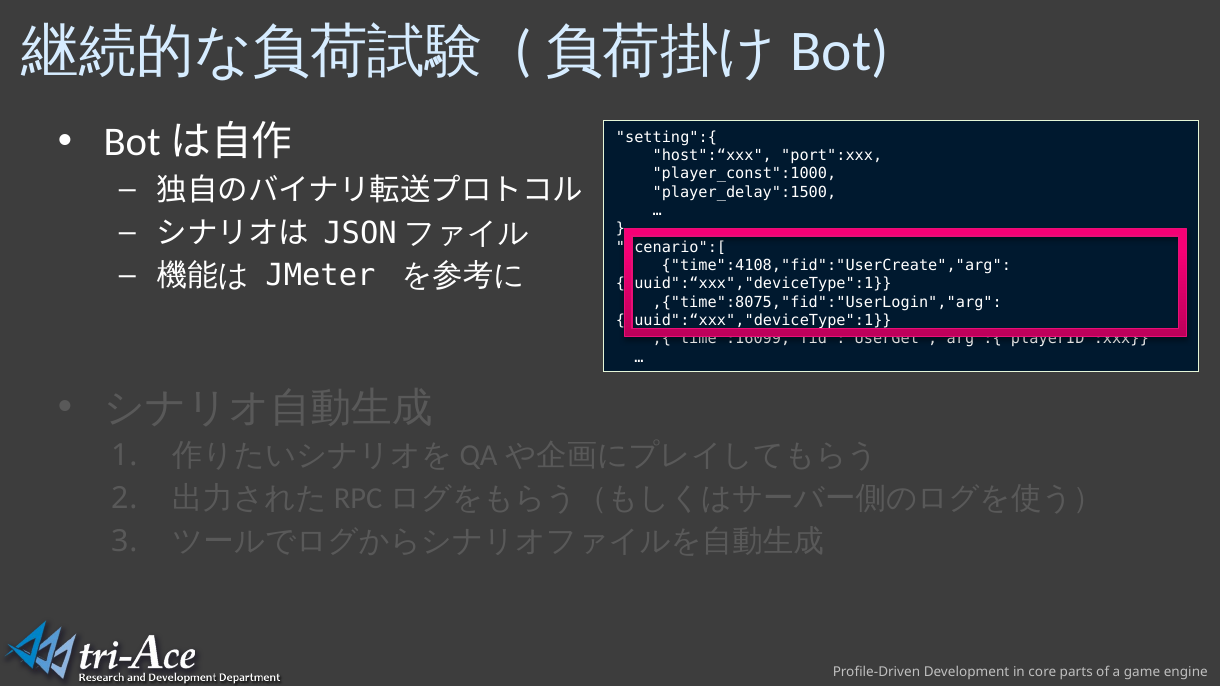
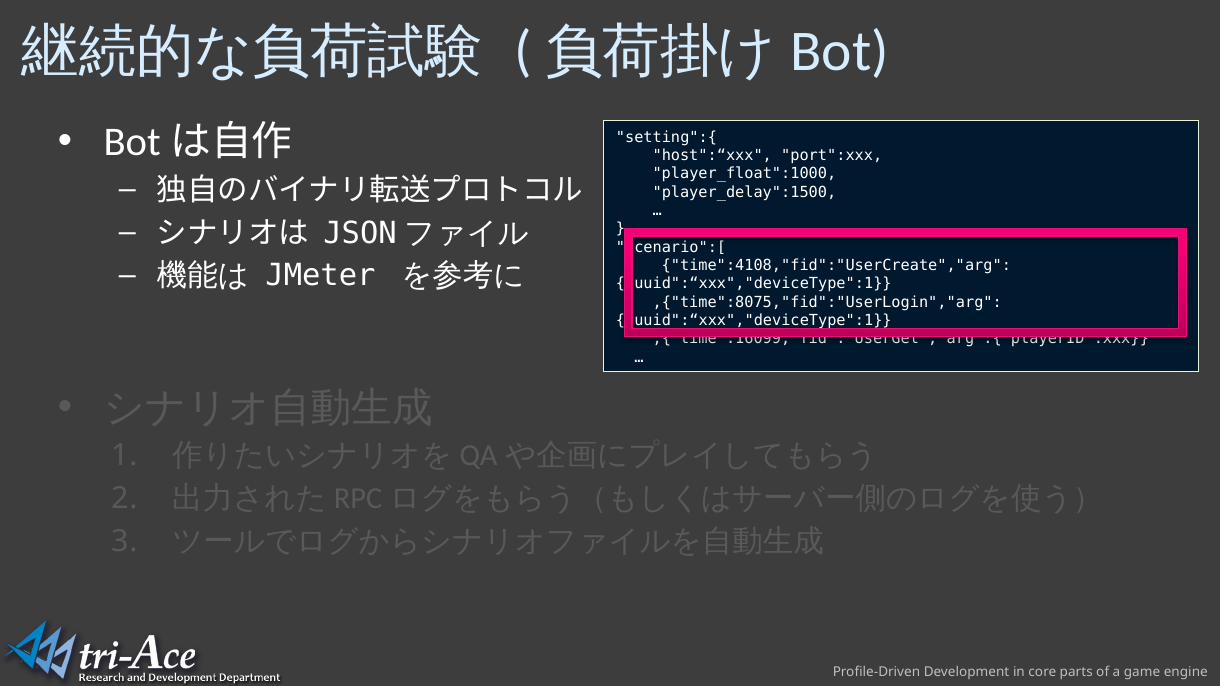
player_const":1000: player_const":1000 -> player_float":1000 (744, 174)
